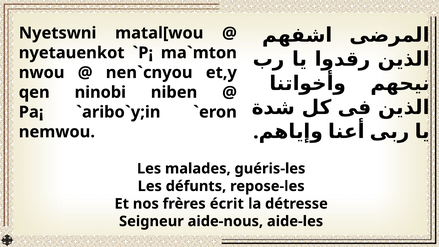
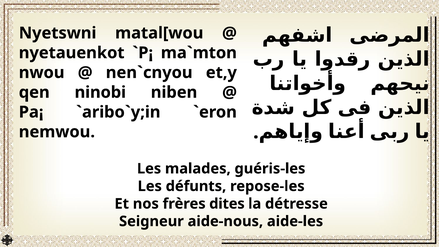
écrit: écrit -> dites (227, 204)
